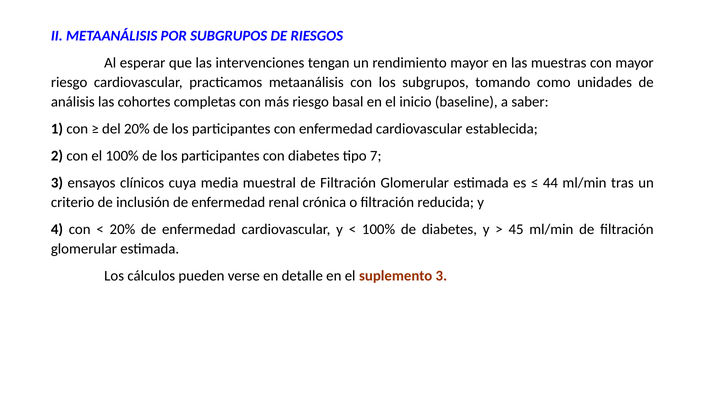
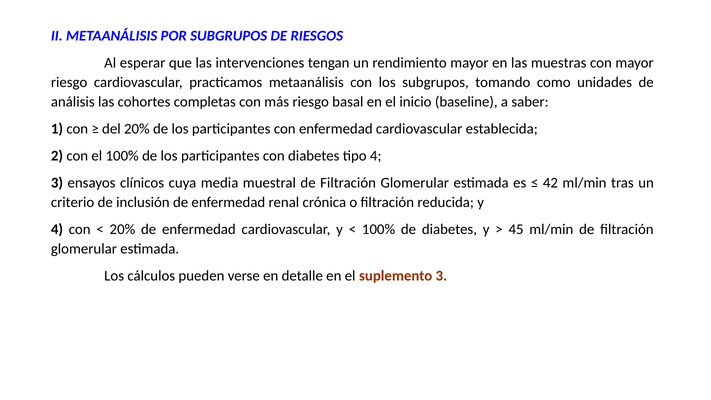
tipo 7: 7 -> 4 (376, 156)
44: 44 -> 42 (550, 183)
